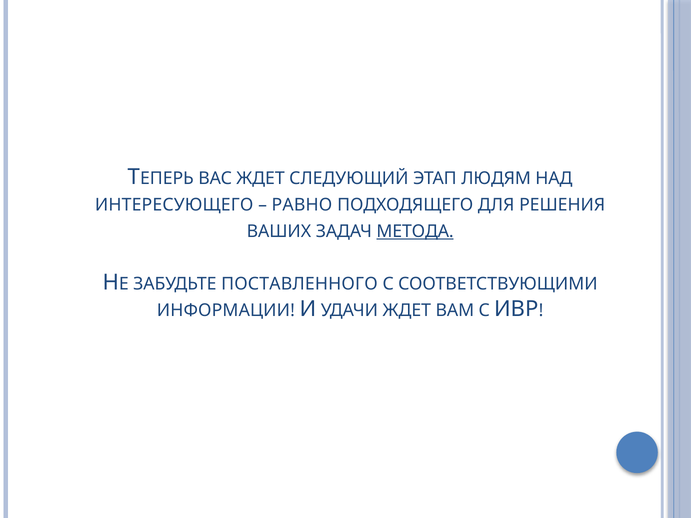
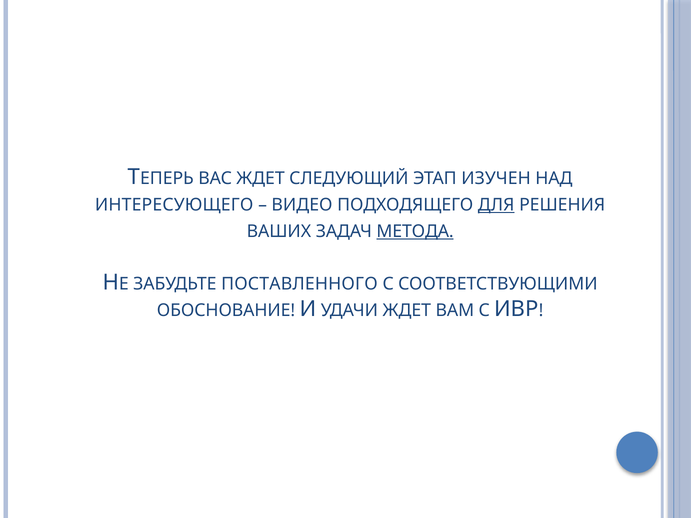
ЛЮДЯМ: ЛЮДЯМ -> ИЗУЧЕН (496, 178)
РАВНО: РАВНО -> ВИДЕО (302, 205)
ДЛЯ underline: none -> present (496, 205)
ИНФОРМАЦИИ: ИНФОРМАЦИИ -> ОБОСНОВАНИЕ (226, 311)
